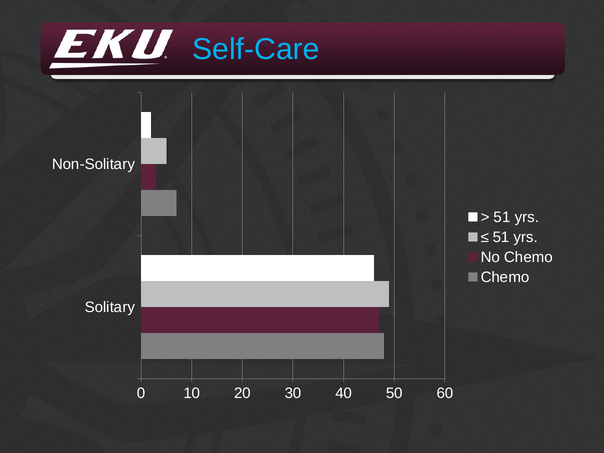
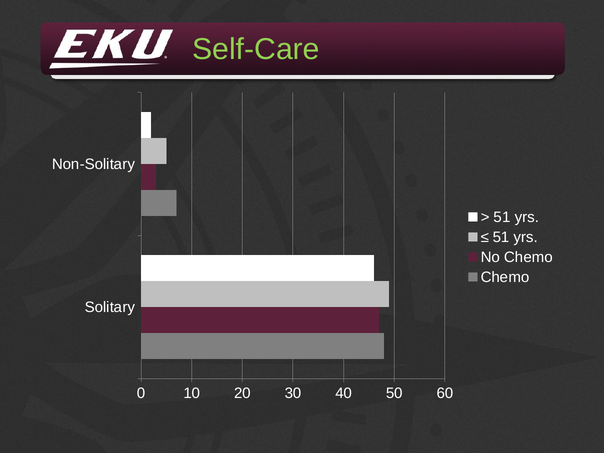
Self-Care colour: light blue -> light green (256, 49)
